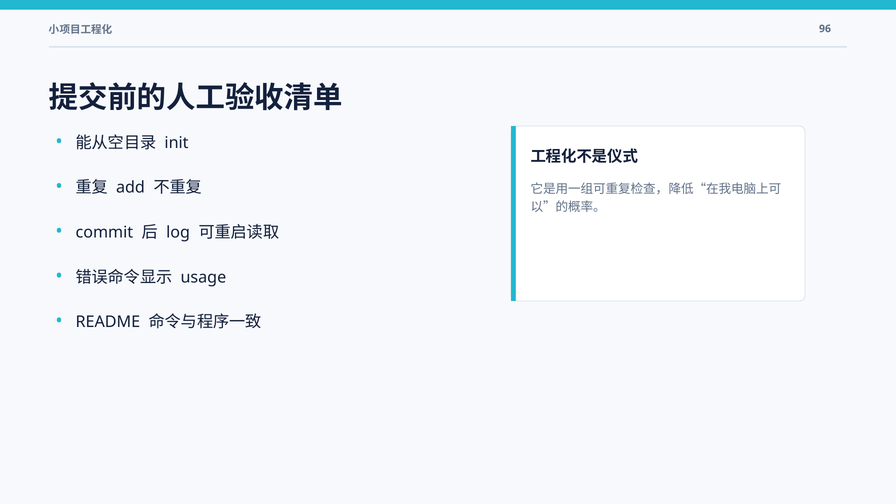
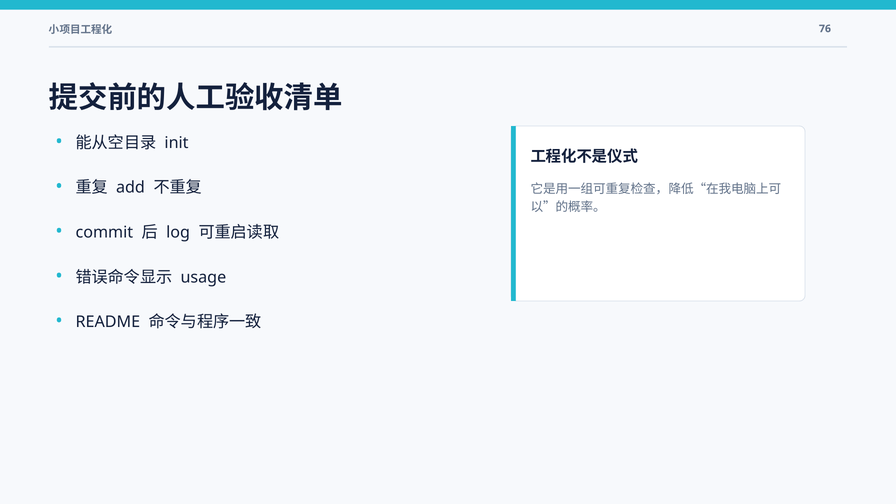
96: 96 -> 76 (825, 29)
